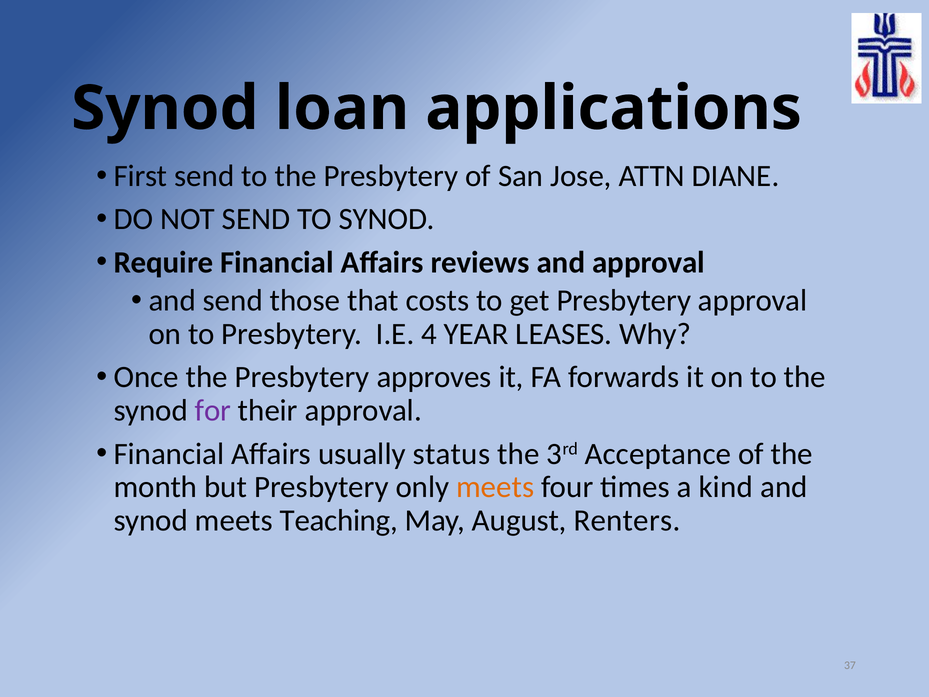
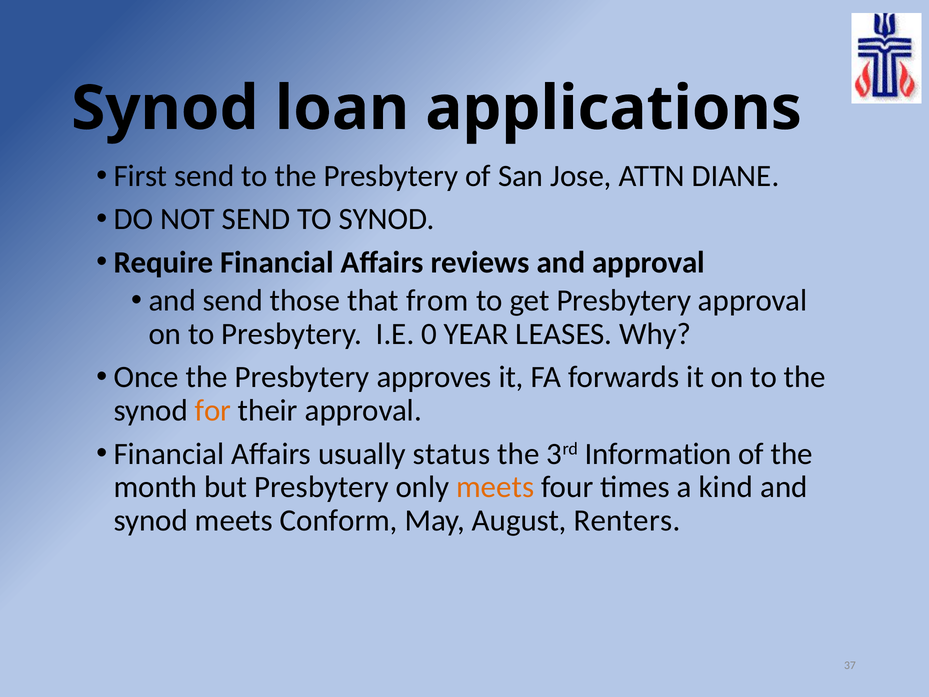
costs: costs -> from (437, 301)
4: 4 -> 0 (429, 334)
for colour: purple -> orange (213, 410)
Acceptance: Acceptance -> Information (658, 454)
Teaching: Teaching -> Conform (339, 520)
